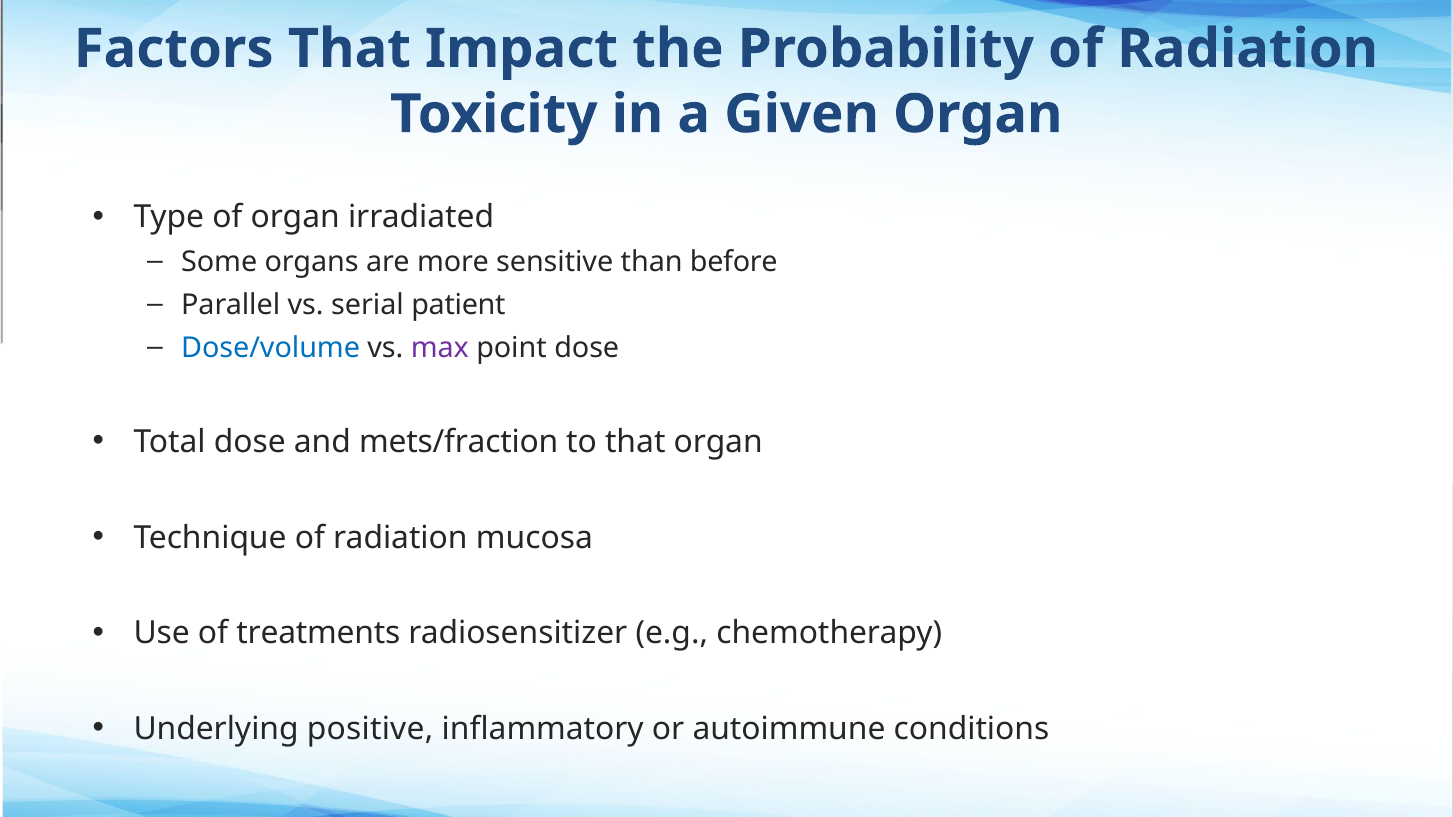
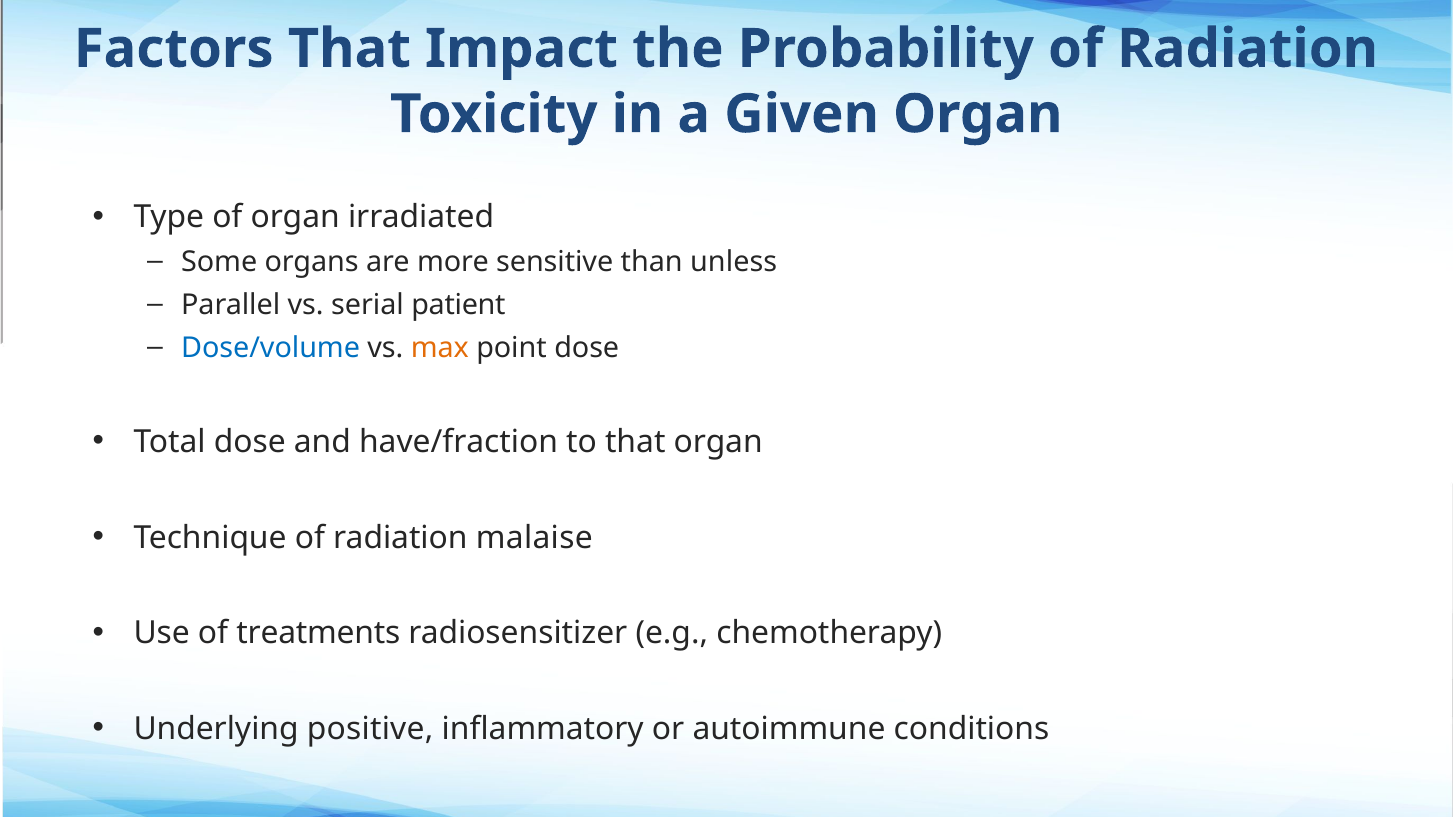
before: before -> unless (734, 262)
max colour: purple -> orange (440, 348)
mets/fraction: mets/fraction -> have/fraction (459, 442)
mucosa: mucosa -> malaise (534, 538)
